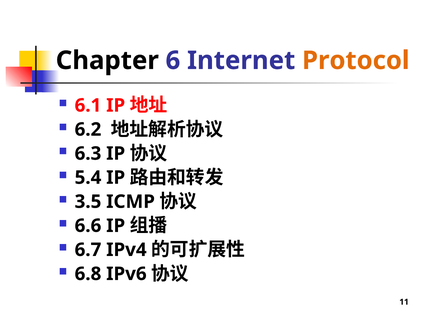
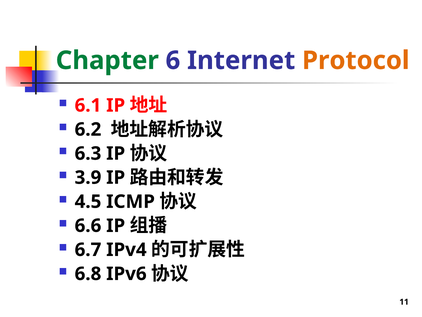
Chapter colour: black -> green (107, 60)
5.4: 5.4 -> 3.9 (88, 177)
3.5: 3.5 -> 4.5 (88, 201)
